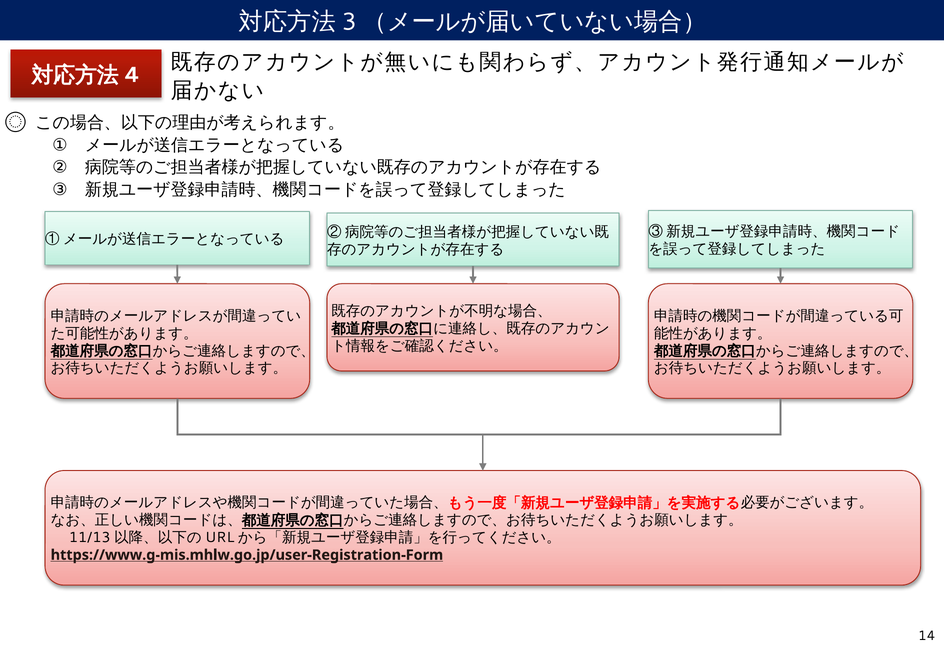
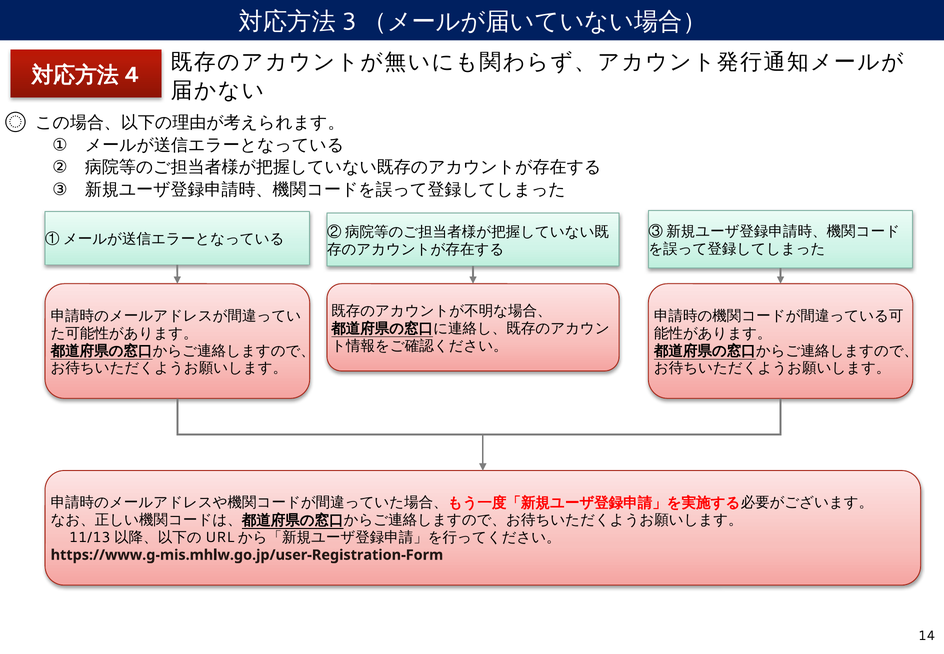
https://www.g-mis.mhlw.go.jp/user-Registration-Form underline: present -> none (247, 555)
